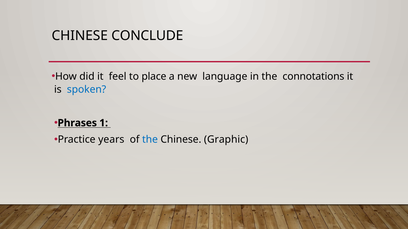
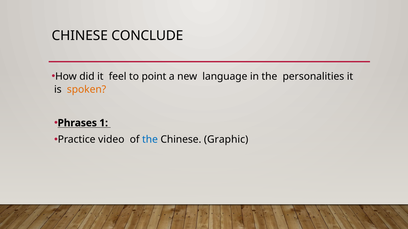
place: place -> point (154, 77)
connotations: connotations -> personalities (313, 77)
spoken colour: blue -> orange (87, 90)
years: years -> video (111, 140)
